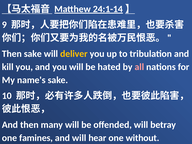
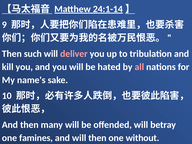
Then sake: sake -> such (33, 54)
deliver colour: yellow -> pink (74, 54)
will hear: hear -> then (97, 138)
